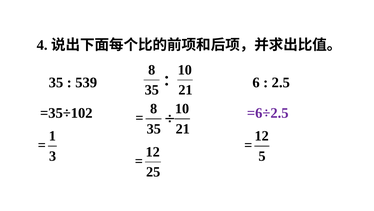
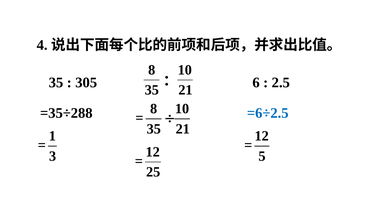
539: 539 -> 305 (86, 82)
=35÷102: =35÷102 -> =35÷288 (66, 113)
=6÷2.5 colour: purple -> blue (268, 113)
